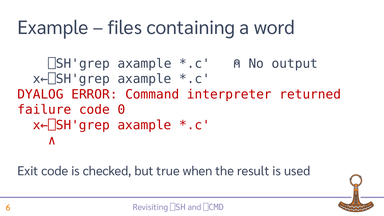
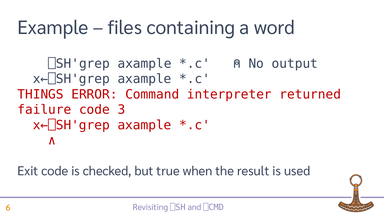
DYALOG: DYALOG -> THINGS (41, 94)
0: 0 -> 3 (121, 110)
